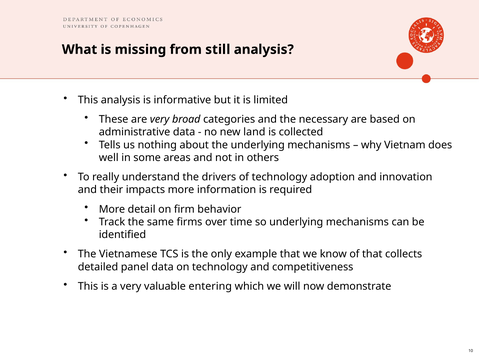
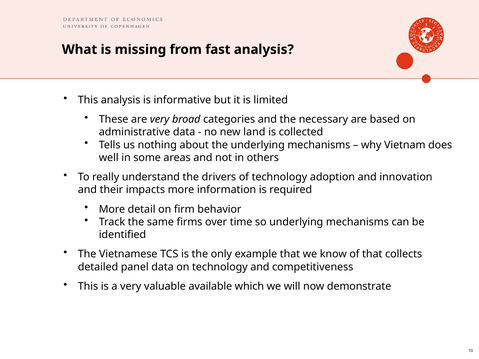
still: still -> fast (218, 50)
entering: entering -> available (210, 286)
